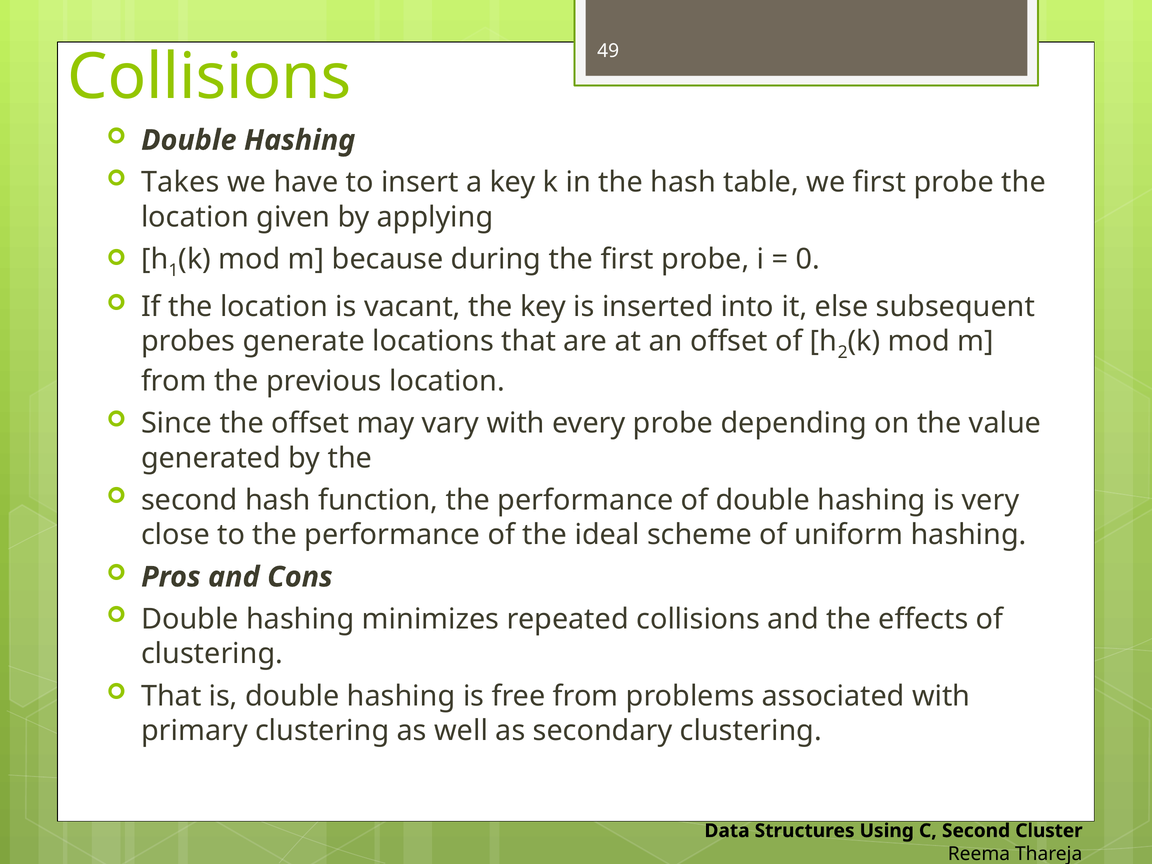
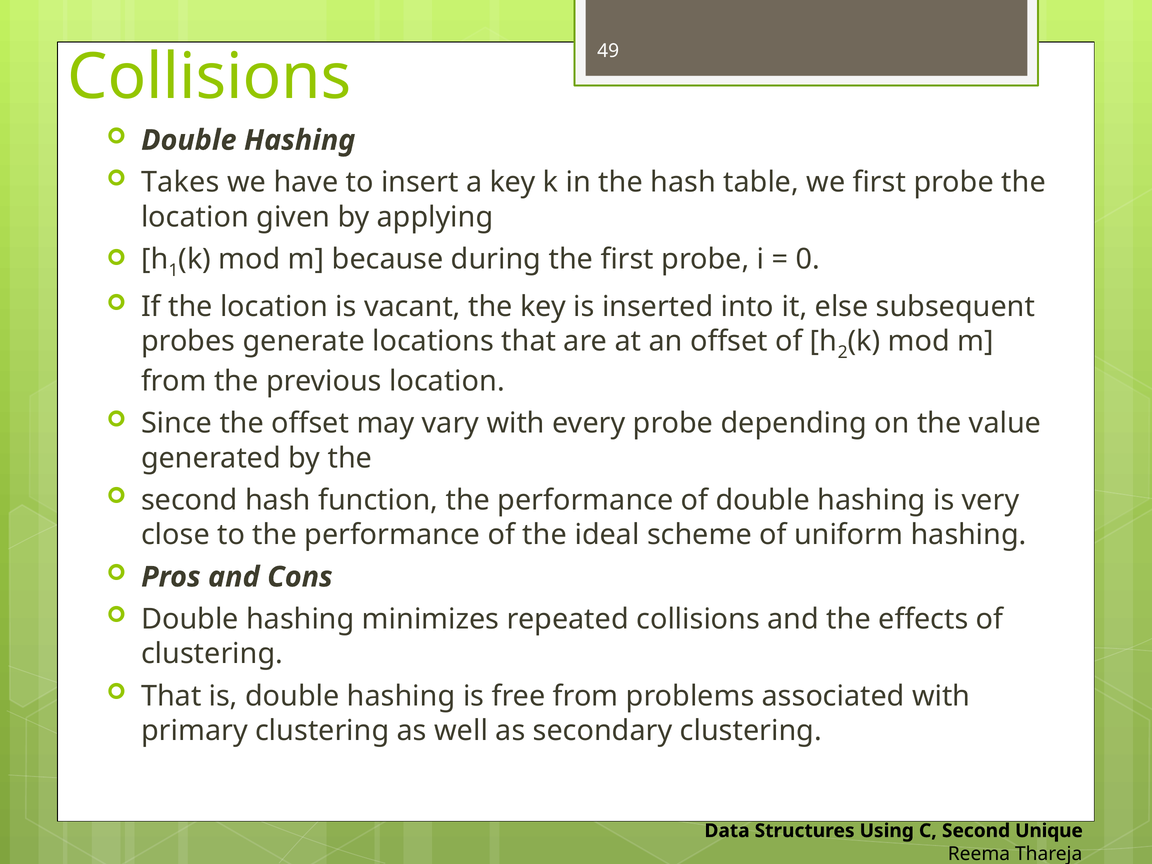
Cluster: Cluster -> Unique (1049, 831)
